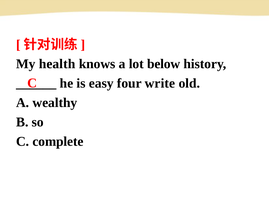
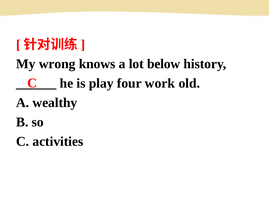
health: health -> wrong (57, 64)
easy: easy -> play (101, 83)
write: write -> work (160, 83)
complete: complete -> activities (58, 141)
